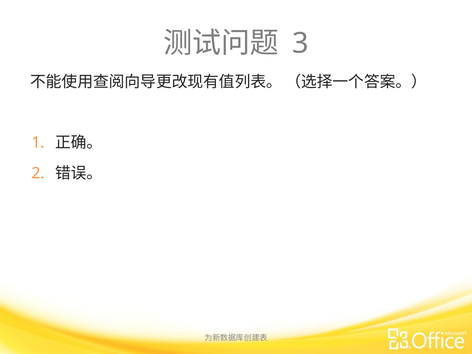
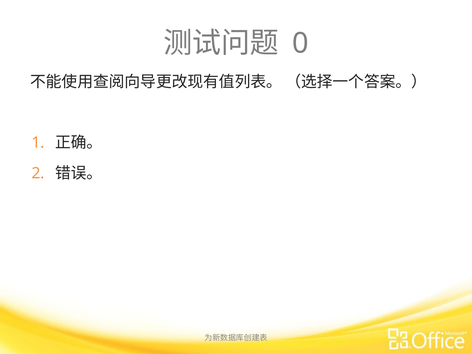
3: 3 -> 0 (300, 43)
